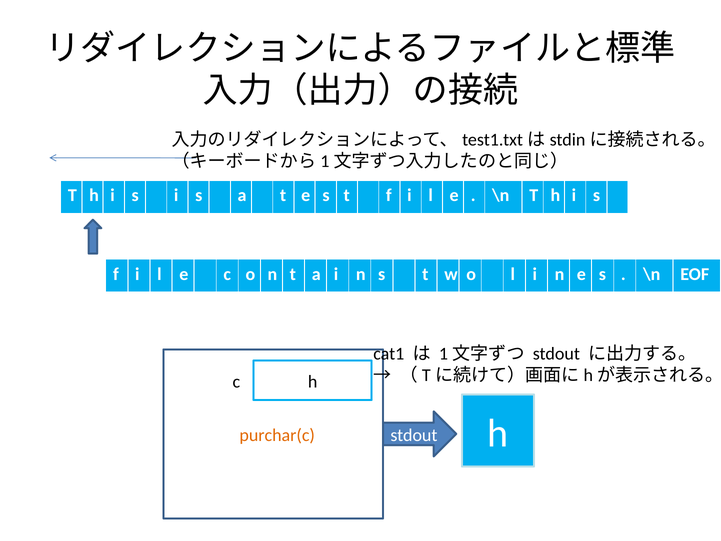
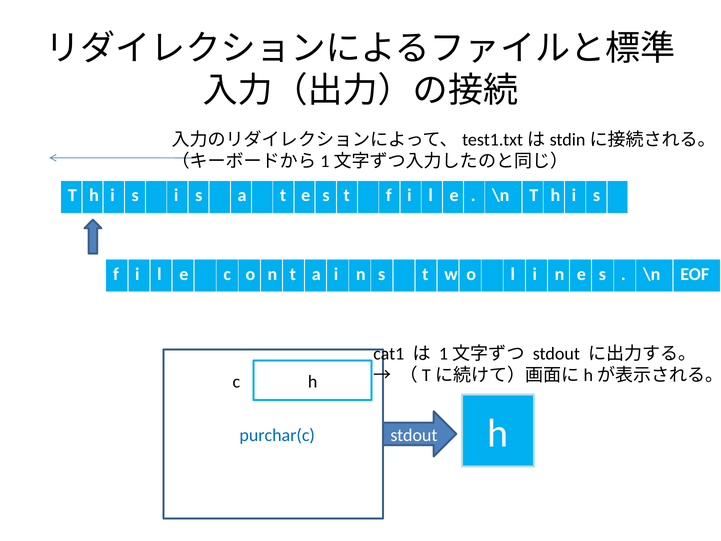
purchar(c colour: orange -> blue (277, 435)
